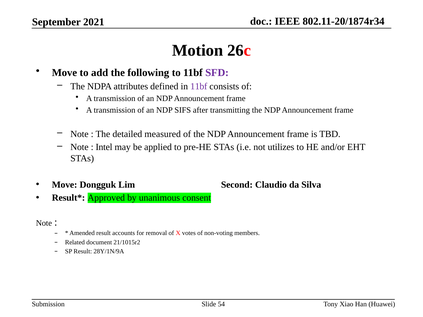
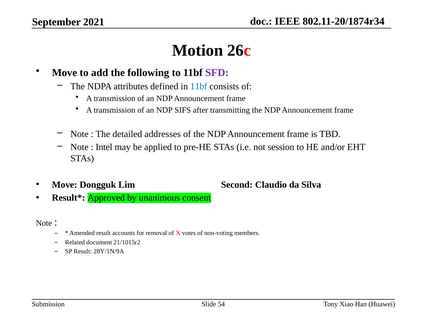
11bf colour: purple -> blue (199, 86)
measured: measured -> addresses (163, 134)
utilizes: utilizes -> session (281, 147)
